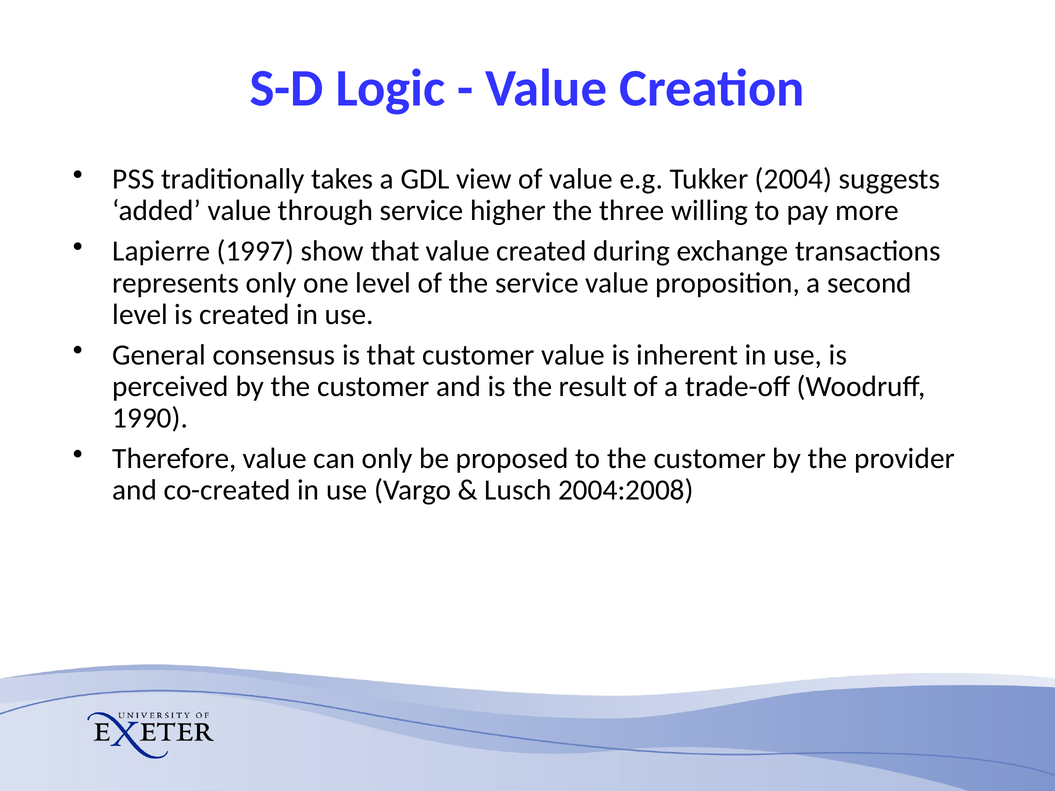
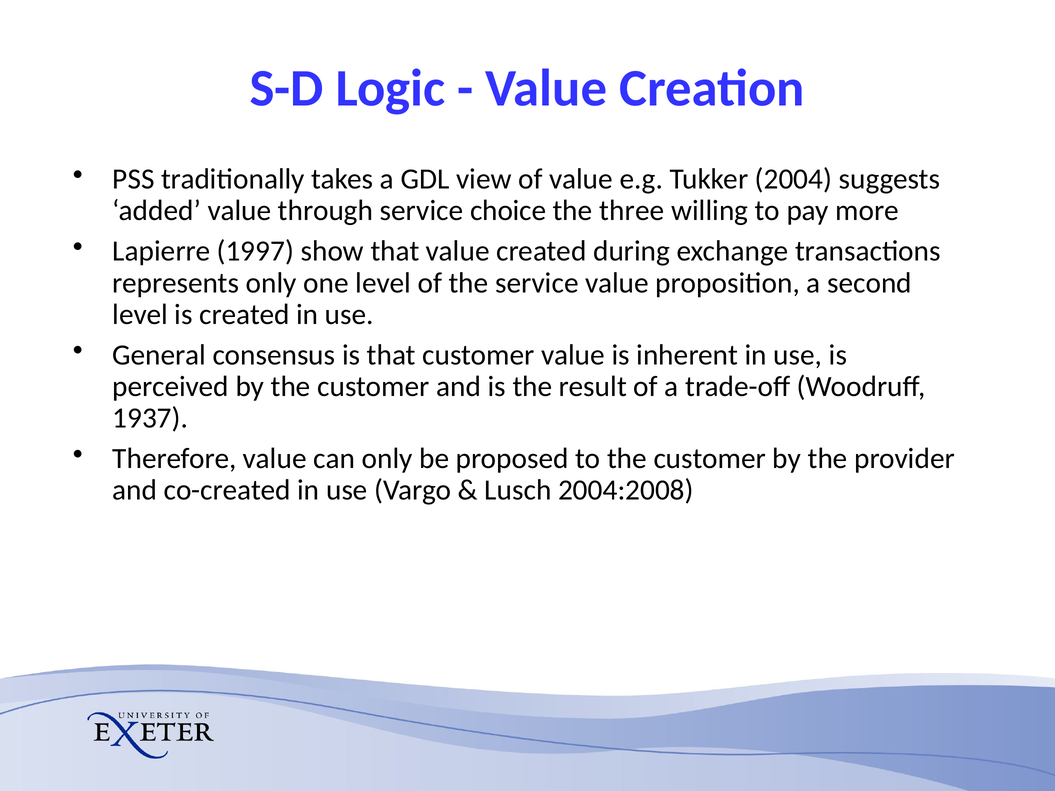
higher: higher -> choice (508, 211)
1990: 1990 -> 1937 (150, 418)
